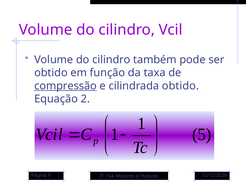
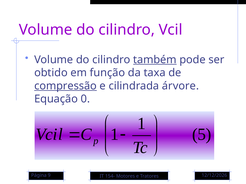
também underline: none -> present (155, 60)
cilindrada obtido: obtido -> árvore (180, 86)
2: 2 -> 0 (85, 99)
